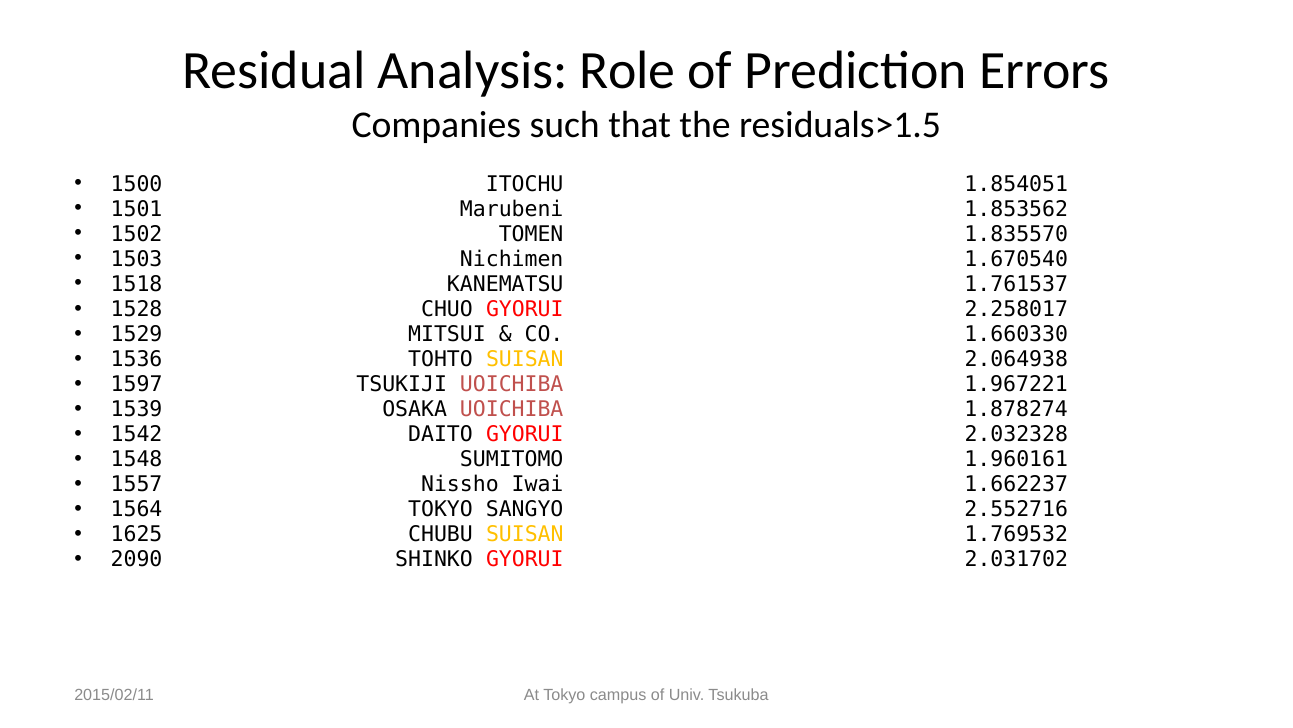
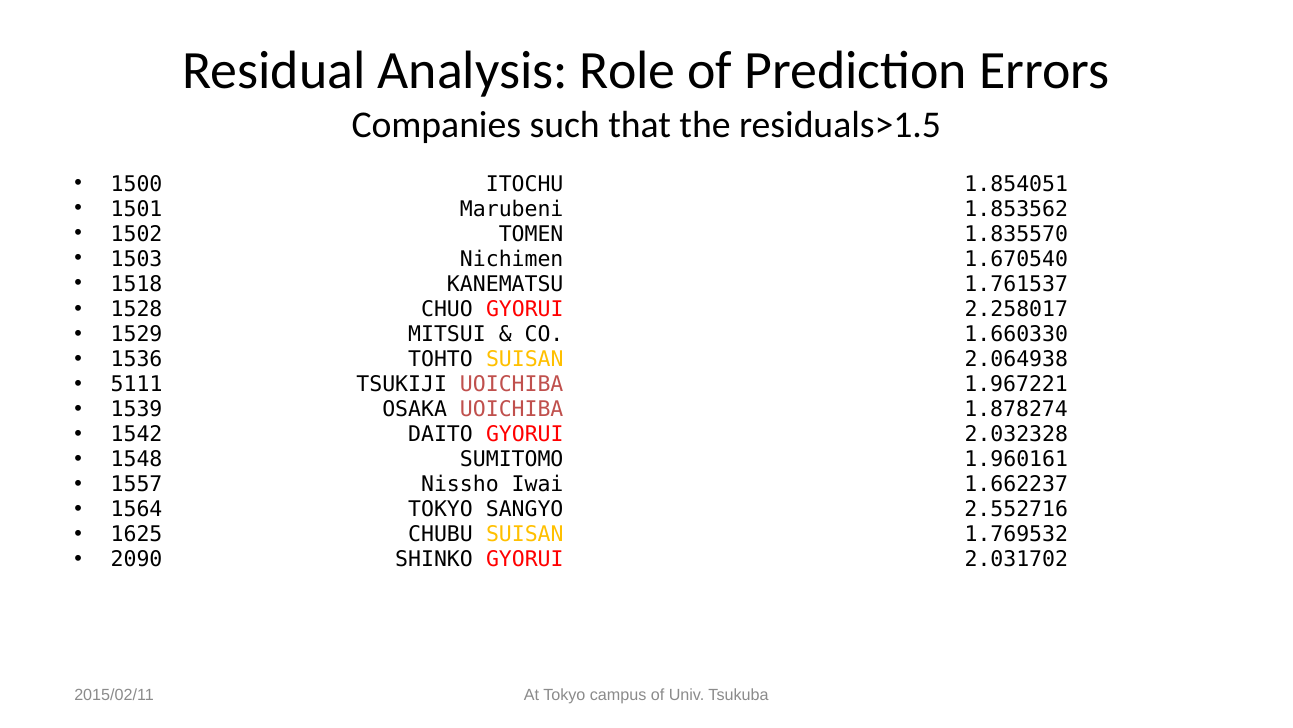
1597: 1597 -> 5111 (137, 384)
